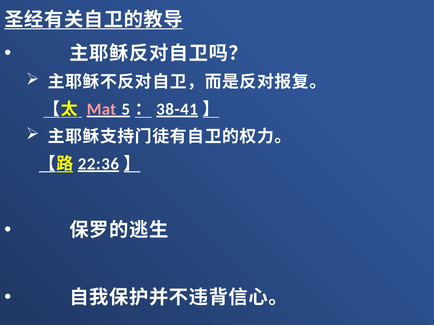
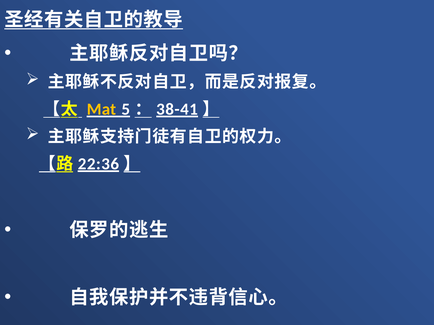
Mat colour: pink -> yellow (101, 109)
